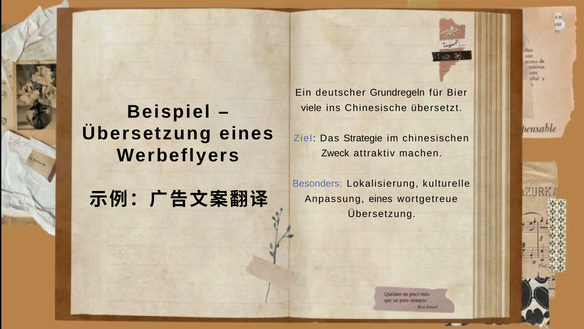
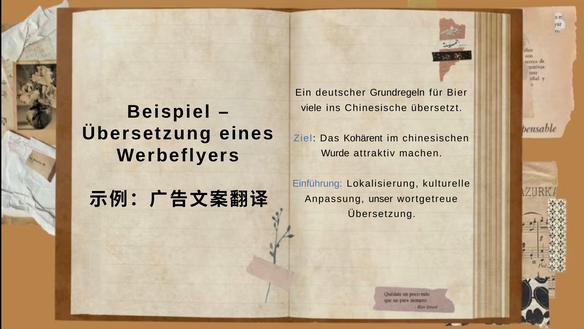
Strategie: Strategie -> Kohärent (363, 138)
Zweck: Zweck -> Wurde (335, 153)
Besonders: Besonders -> Einführung (317, 183)
Anpassung eines: eines -> unser (381, 199)
